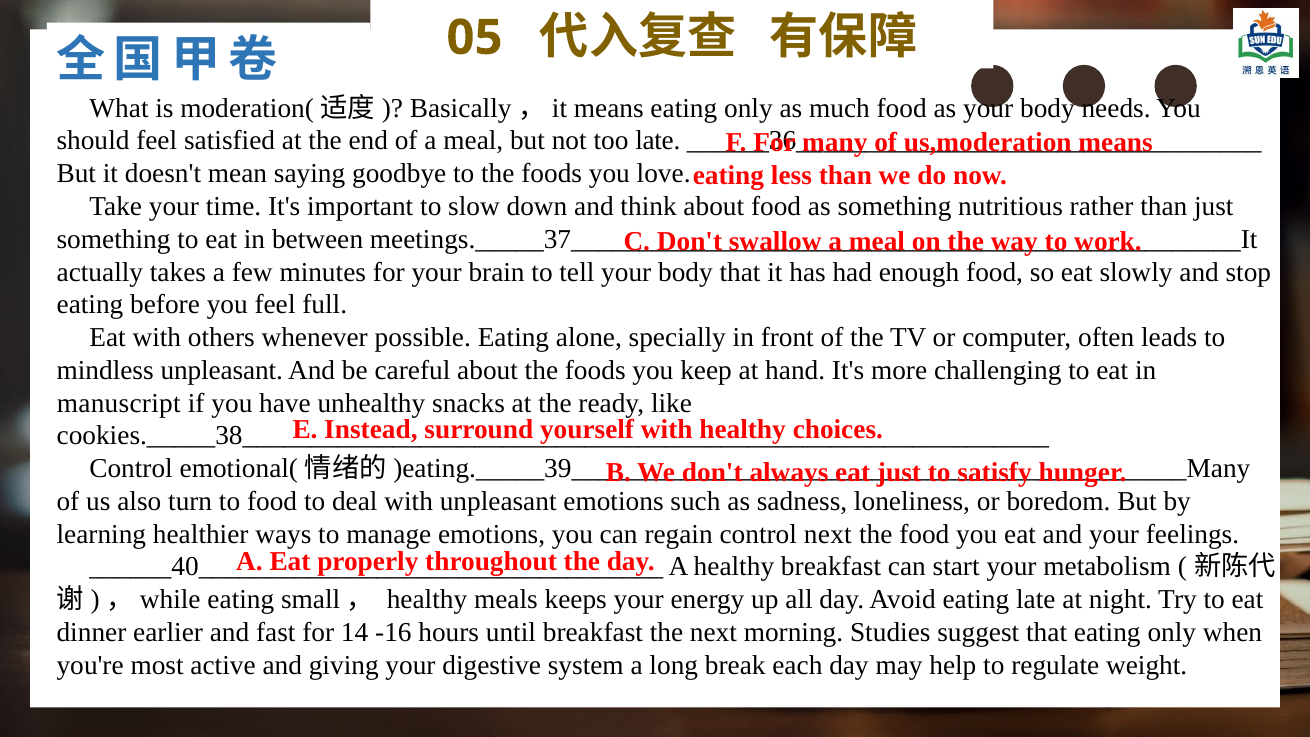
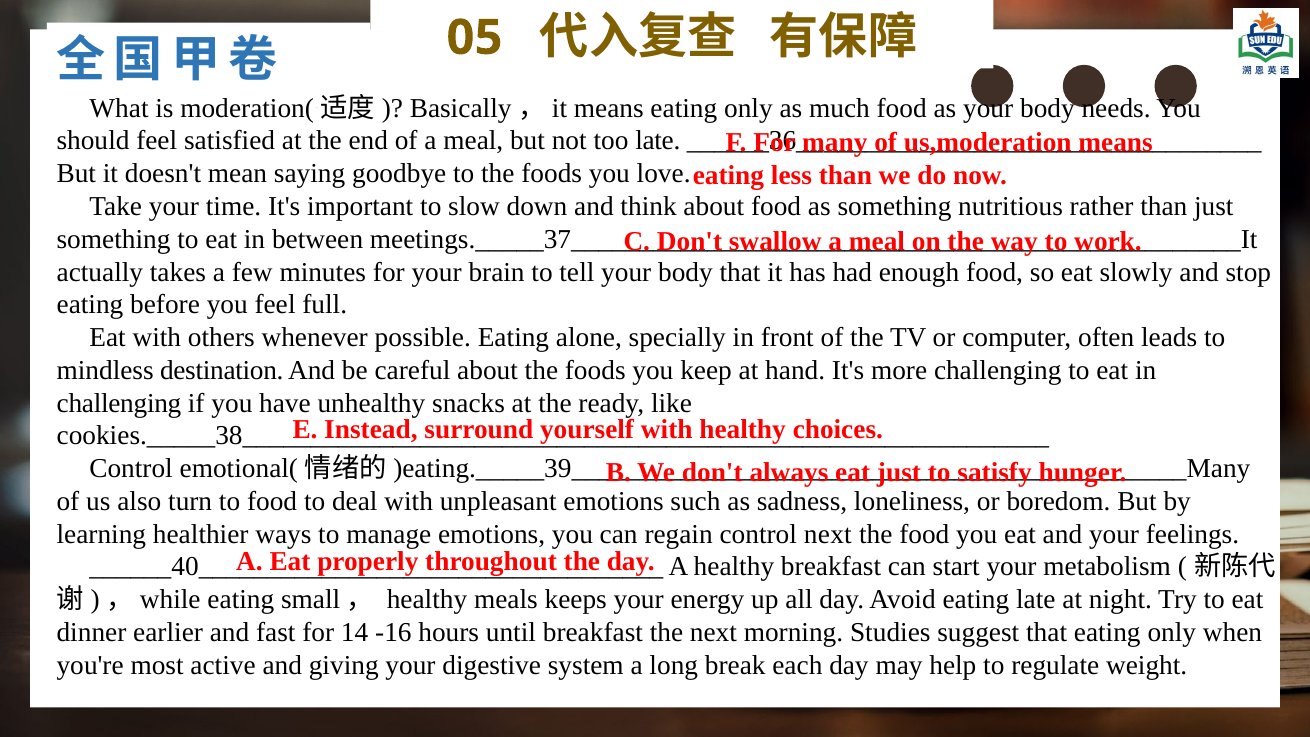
mindless unpleasant: unpleasant -> destination (222, 370)
manuscript: manuscript -> challenging (119, 403)
